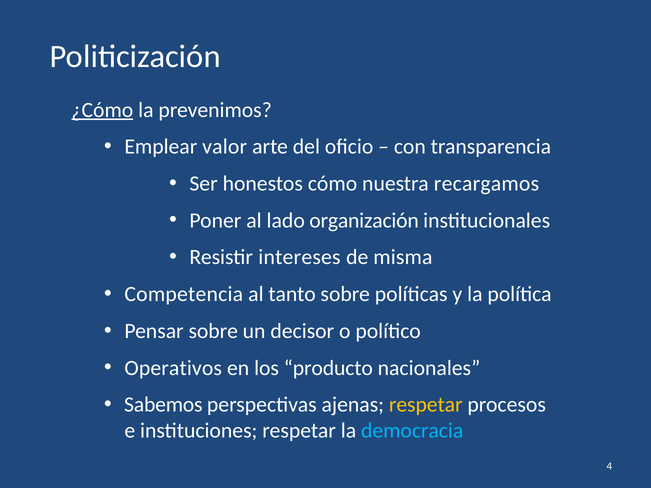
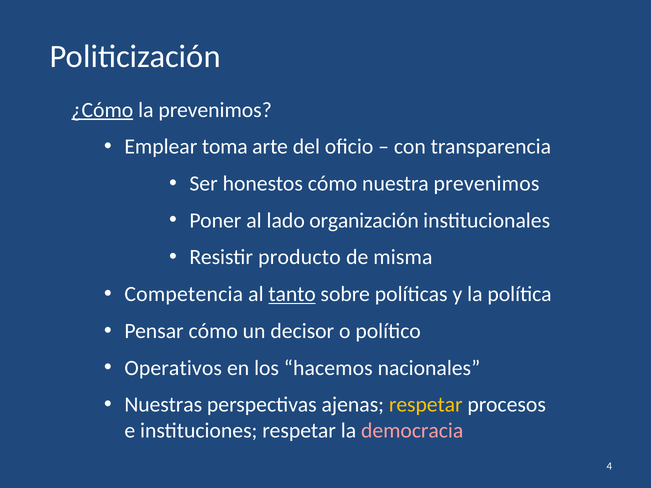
valor: valor -> toma (225, 147)
nuestra recargamos: recargamos -> prevenimos (486, 184)
intereses: intereses -> producto (299, 257)
tanto underline: none -> present (292, 294)
Pensar sobre: sobre -> cómo (213, 331)
producto: producto -> hacemos (328, 368)
Sabemos: Sabemos -> Nuestras (163, 405)
democracia colour: light blue -> pink (412, 431)
